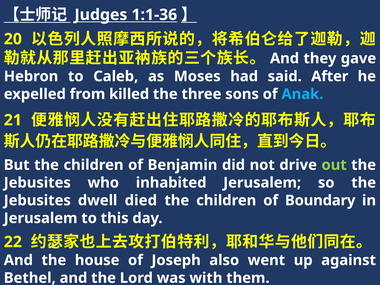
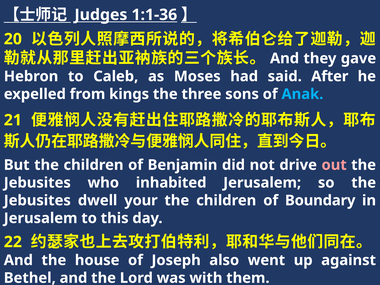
killed: killed -> kings (129, 94)
out colour: light green -> pink (334, 165)
died: died -> your (141, 200)
